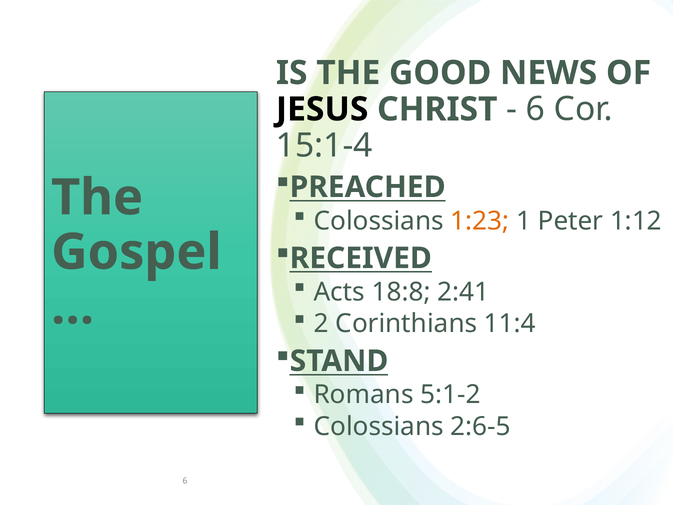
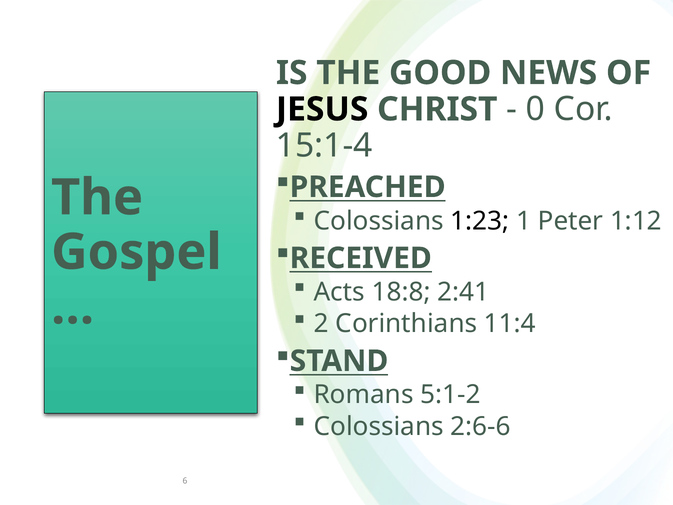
6: 6 -> 0 (535, 109)
1:23 colour: orange -> black (480, 221)
2:6-5: 2:6-5 -> 2:6-6 (481, 426)
